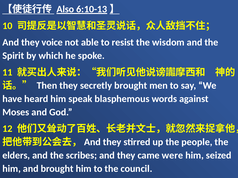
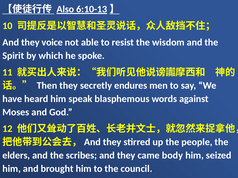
secretly brought: brought -> endures (131, 86)
were: were -> body (172, 156)
